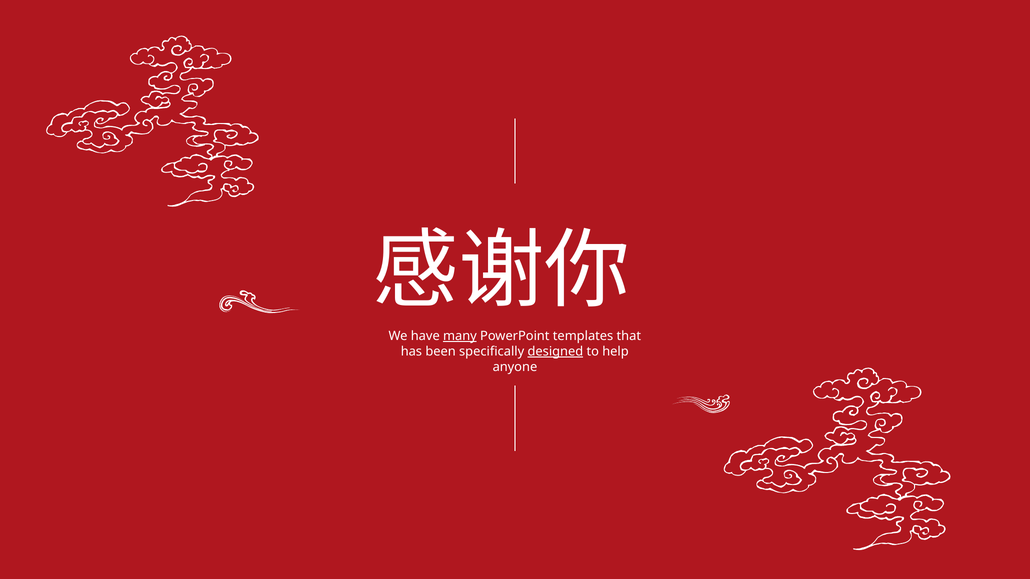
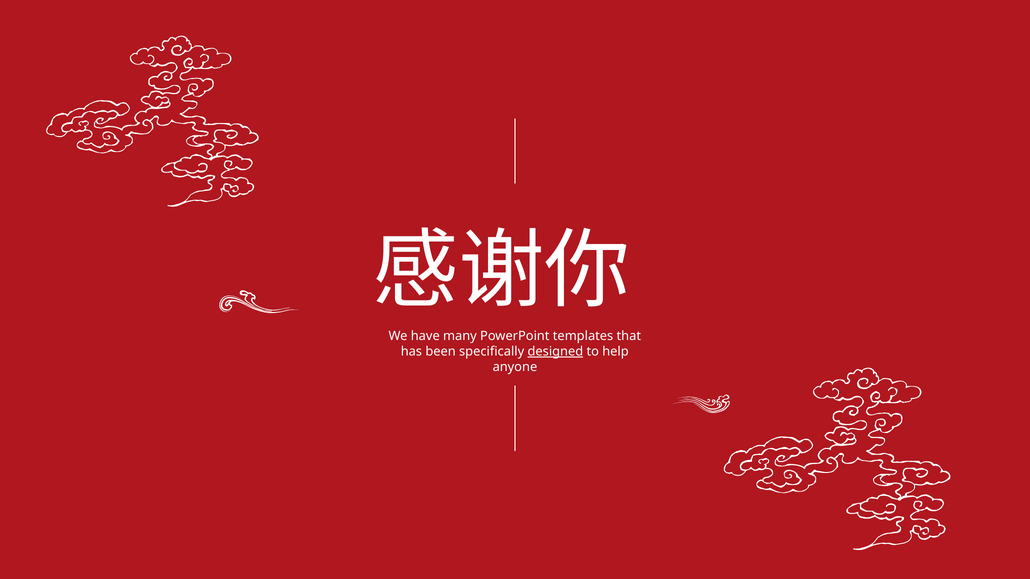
many underline: present -> none (460, 336)
